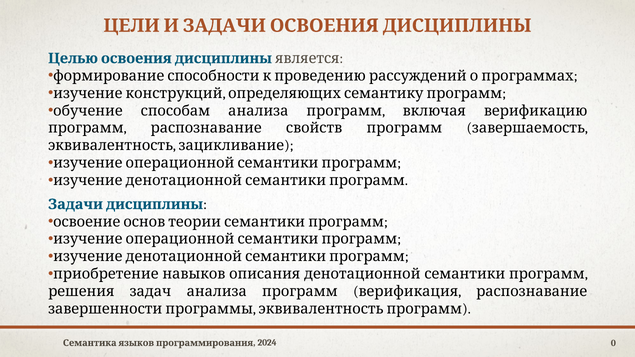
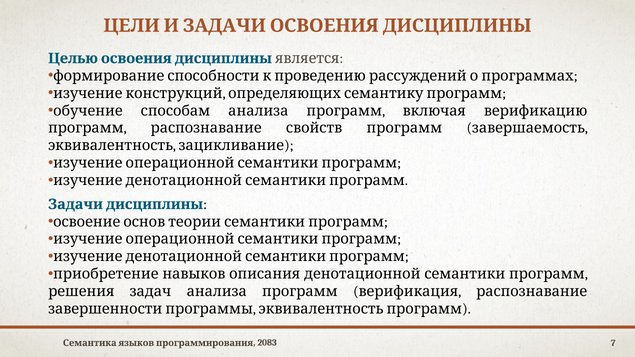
2024: 2024 -> 2083 (267, 343)
0: 0 -> 7 (613, 343)
